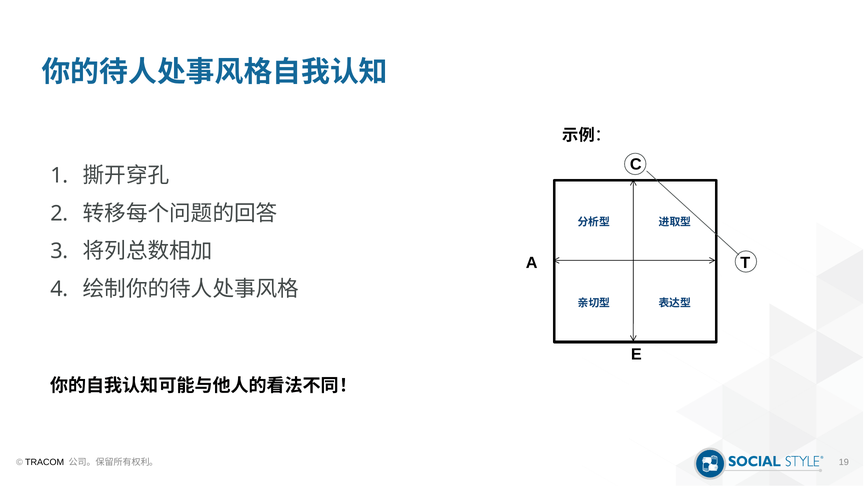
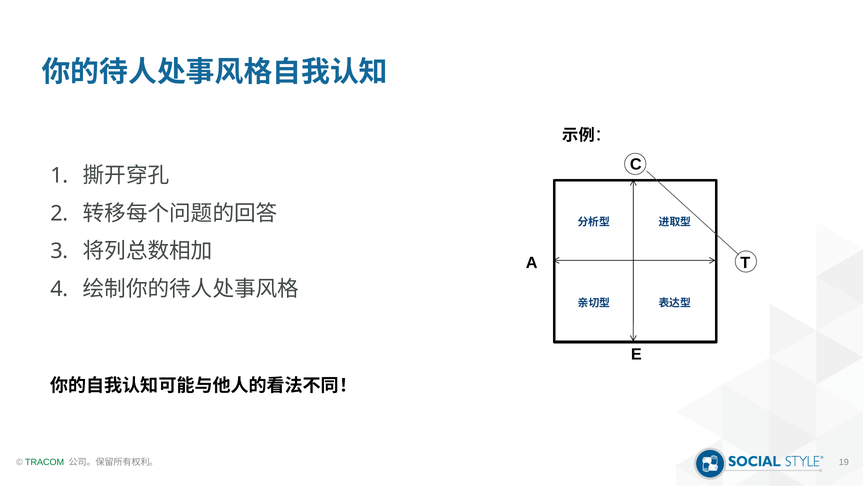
TRACOM colour: black -> green (45, 463)
